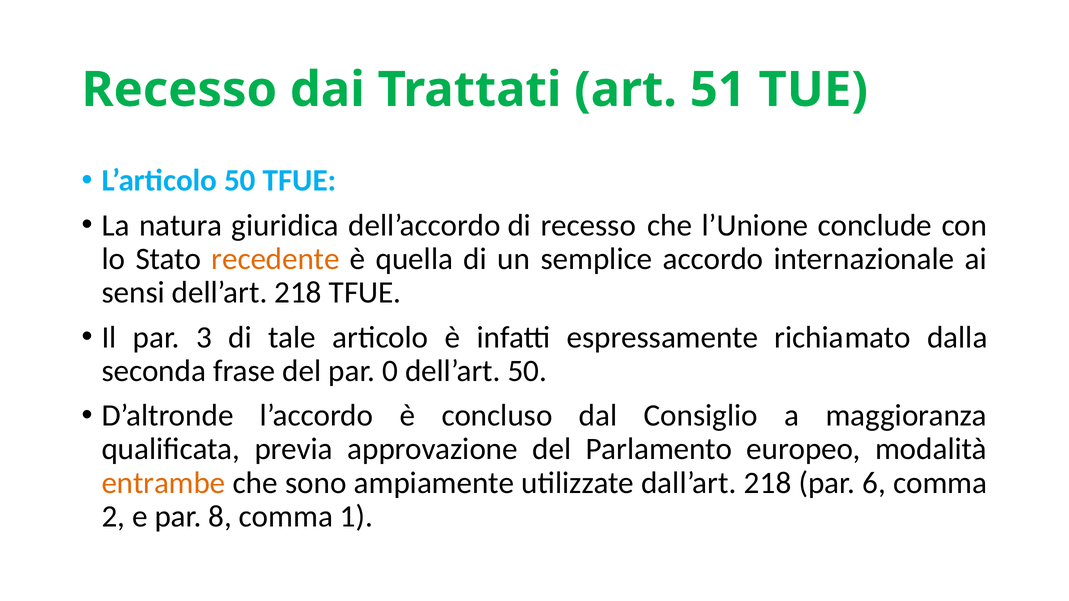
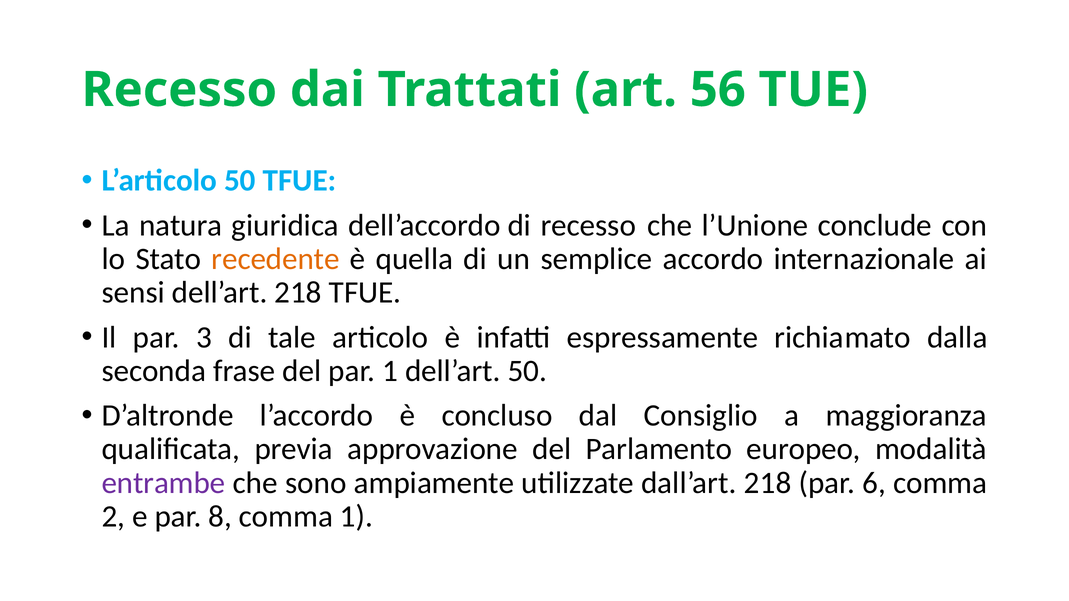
51: 51 -> 56 (718, 90)
par 0: 0 -> 1 (390, 371)
entrambe colour: orange -> purple (163, 483)
